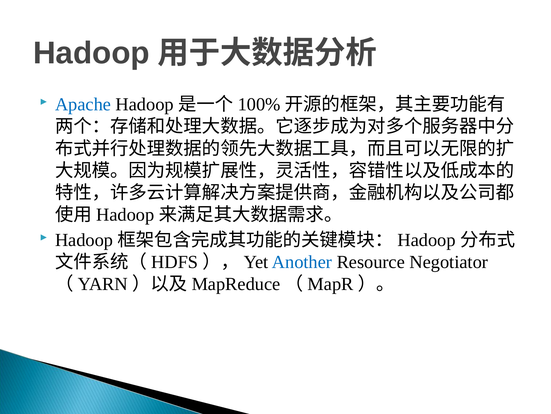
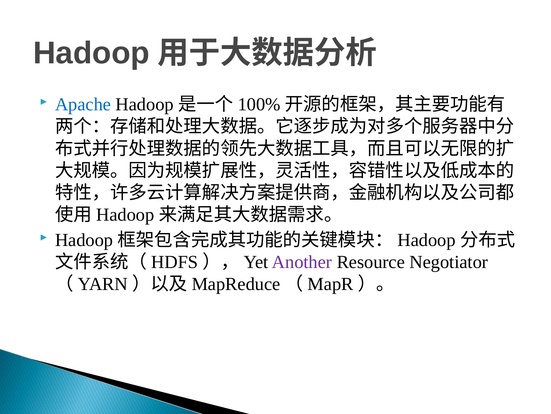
Another colour: blue -> purple (302, 262)
